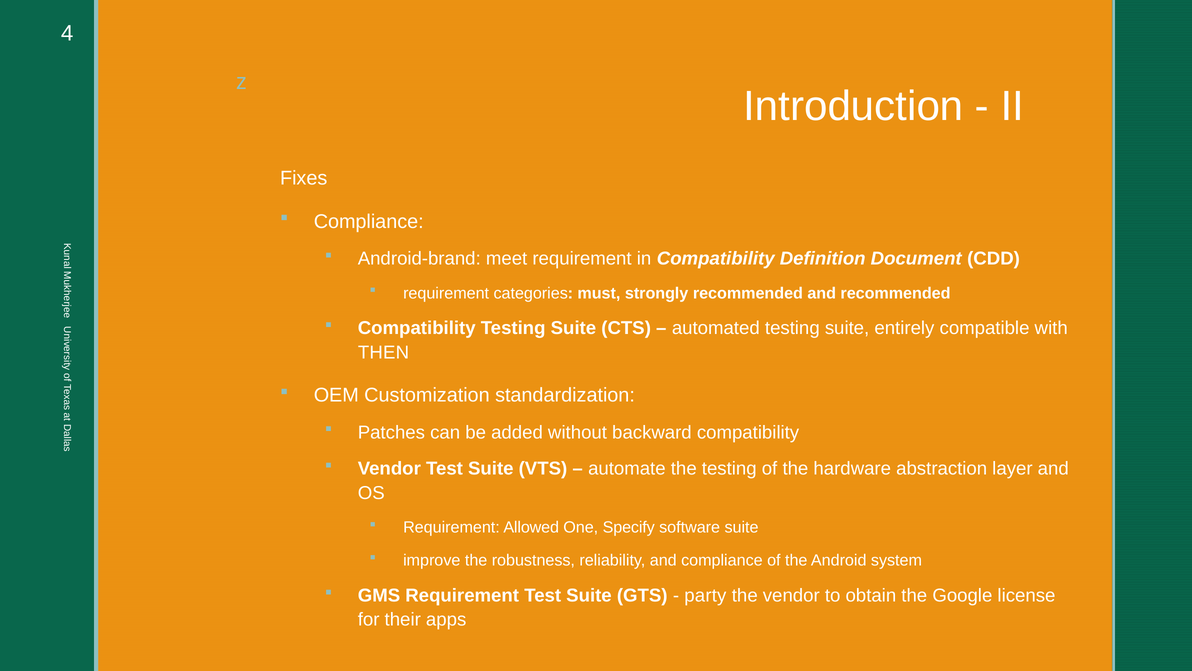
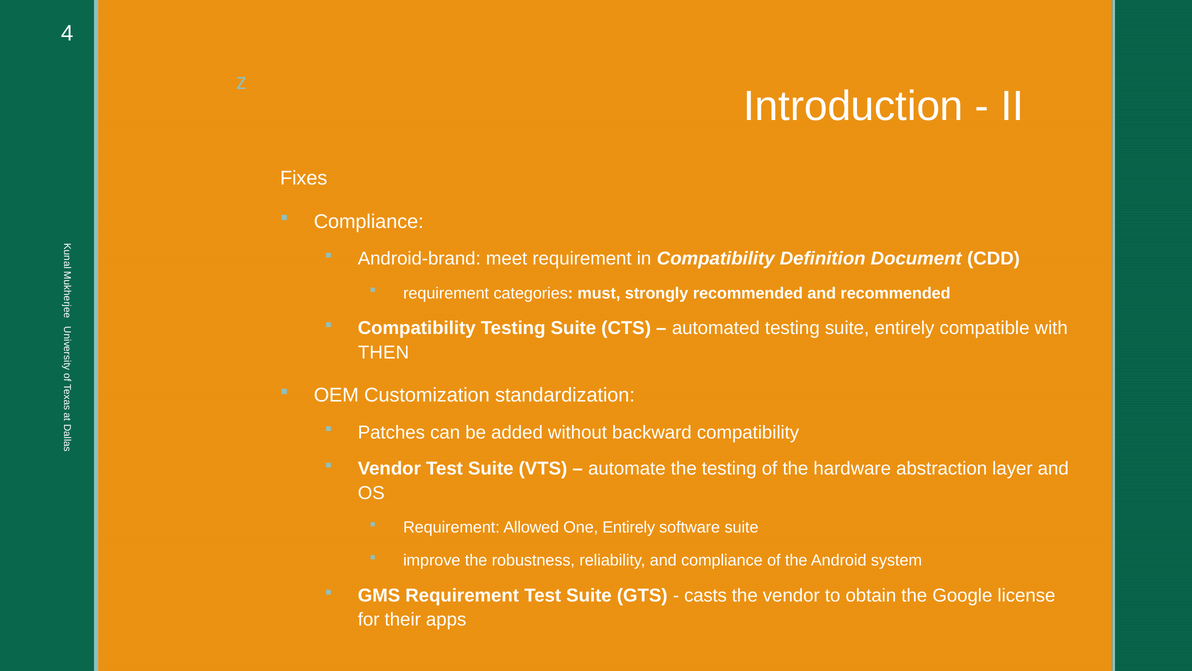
One Specify: Specify -> Entirely (629, 527)
party: party -> casts (706, 595)
